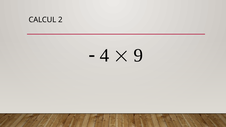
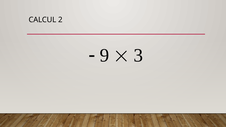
4: 4 -> 9 (104, 55)
9: 9 -> 3 (138, 55)
